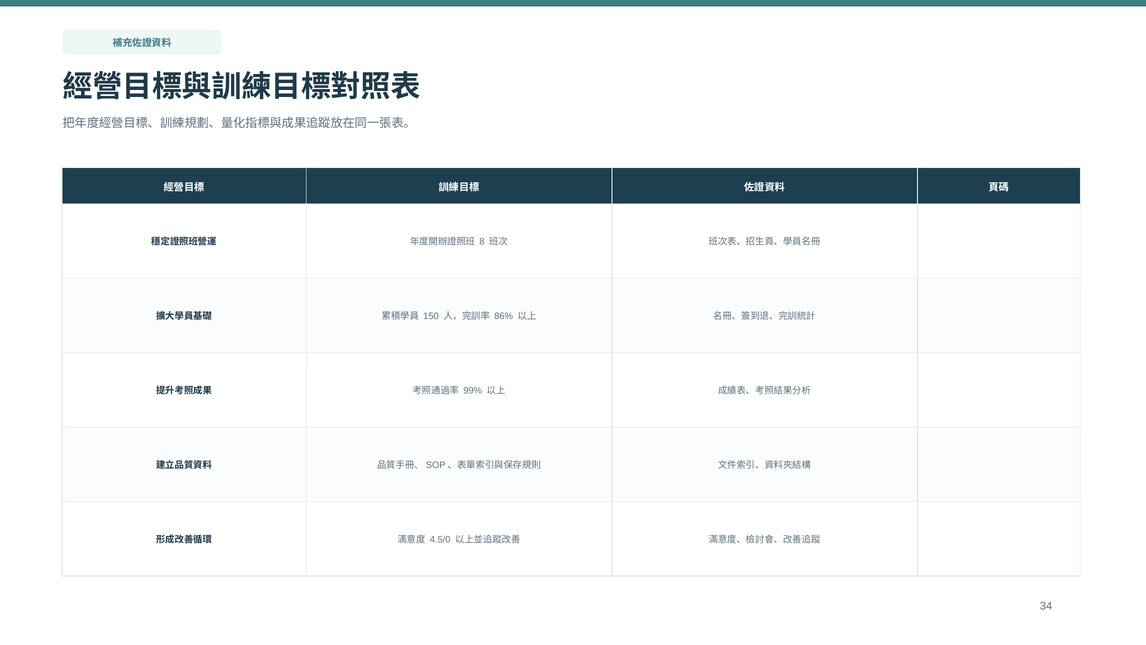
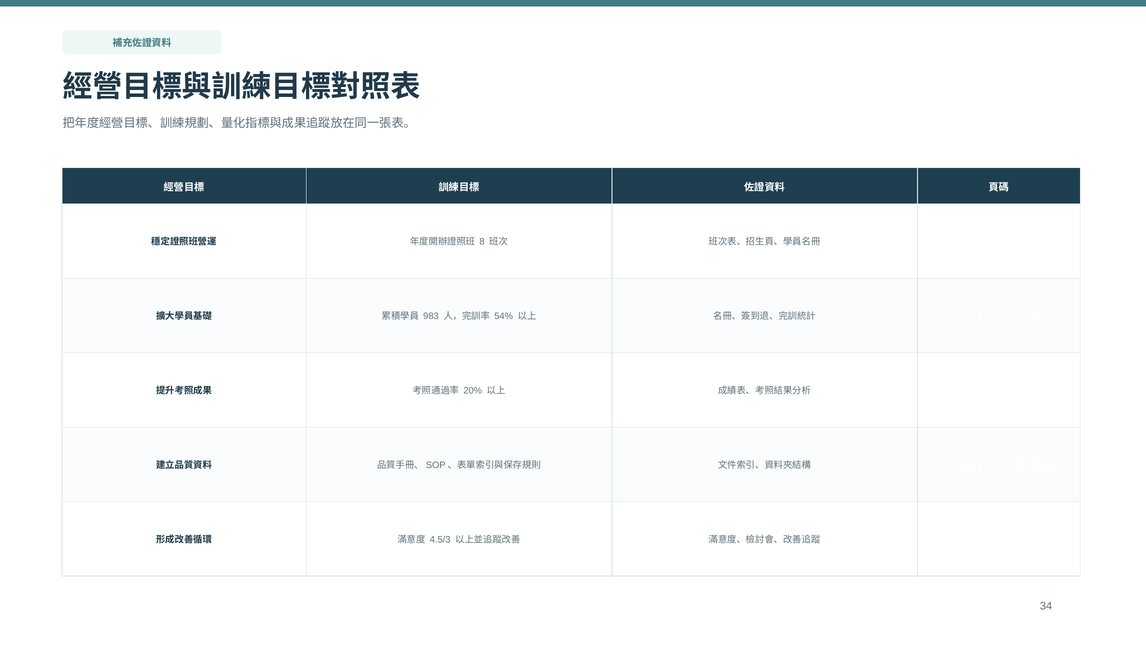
150: 150 -> 983 (431, 316)
86%: 86% -> 54% (504, 316)
99%: 99% -> 20% (473, 390)
4.5/0: 4.5/0 -> 4.5/3 (440, 539)
